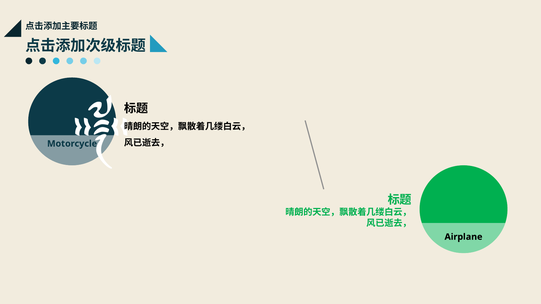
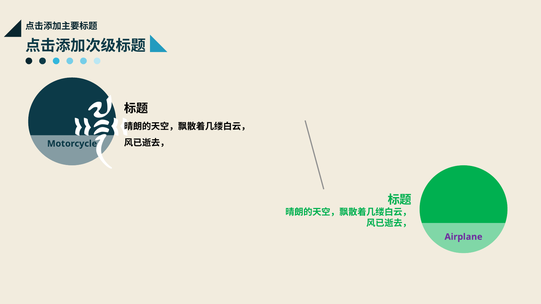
Airplane colour: black -> purple (463, 237)
